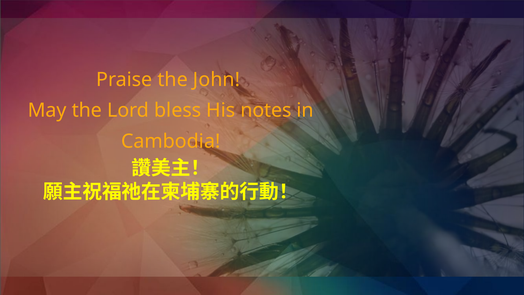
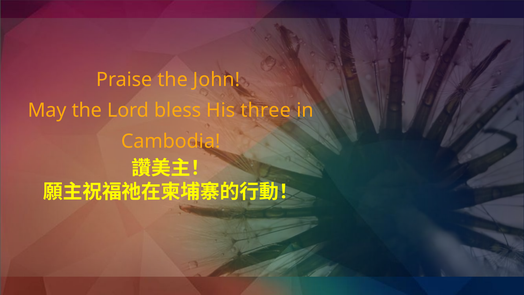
notes: notes -> three (266, 110)
